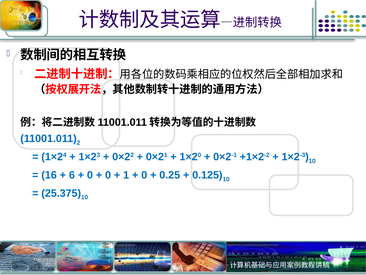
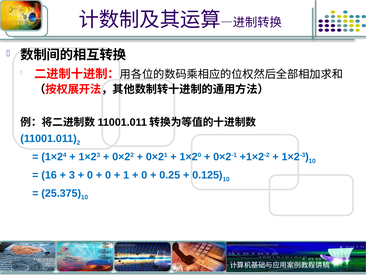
6: 6 -> 3 (72, 175)
